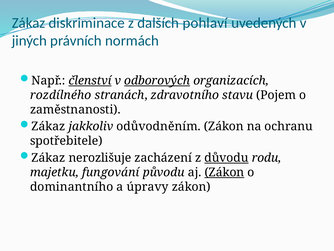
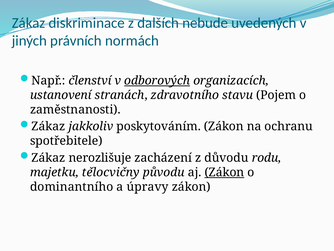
pohlaví: pohlaví -> nebude (205, 23)
členství underline: present -> none (90, 80)
rozdílného: rozdílného -> ustanovení (61, 95)
odůvodněním: odůvodněním -> poskytováním (159, 126)
důvodu underline: present -> none (226, 158)
fungování: fungování -> tělocvičny (111, 172)
